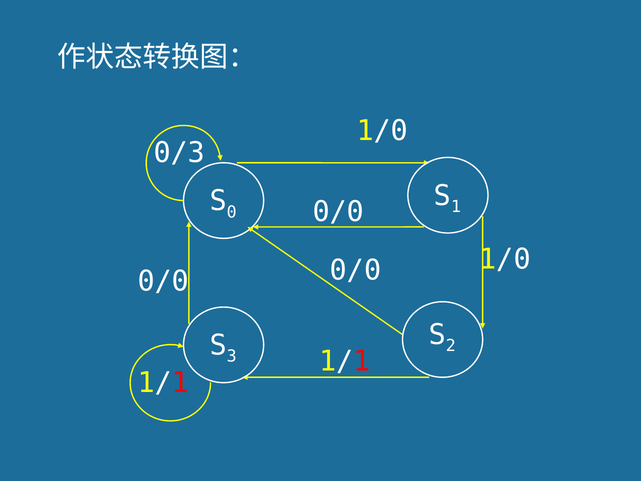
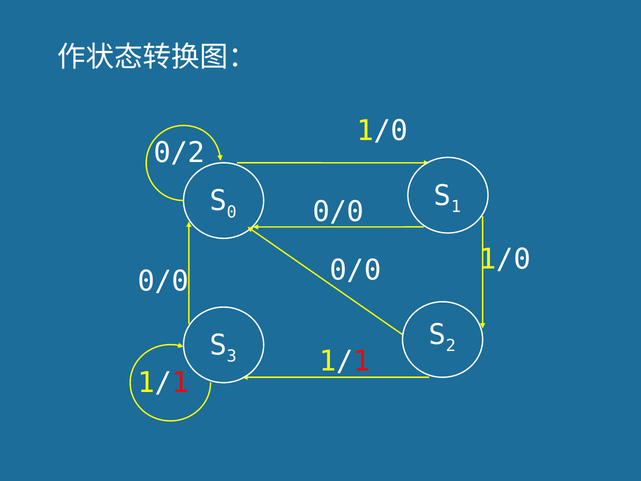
0/3: 0/3 -> 0/2 (179, 153)
